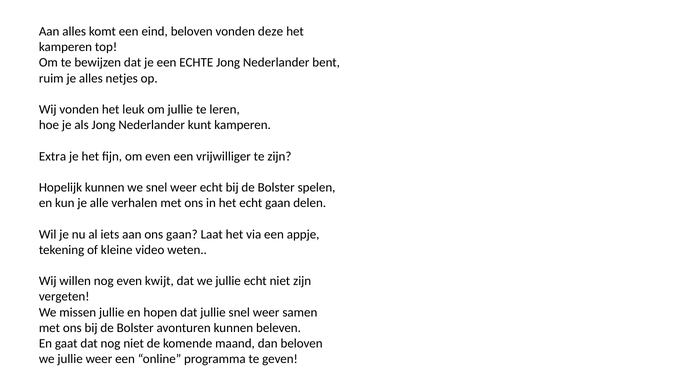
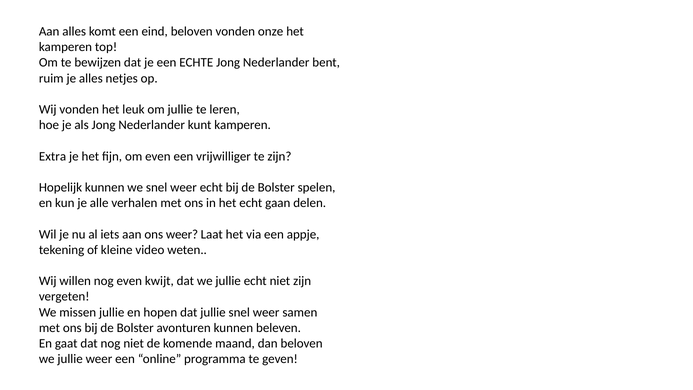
deze: deze -> onze (271, 31)
ons gaan: gaan -> weer (182, 234)
